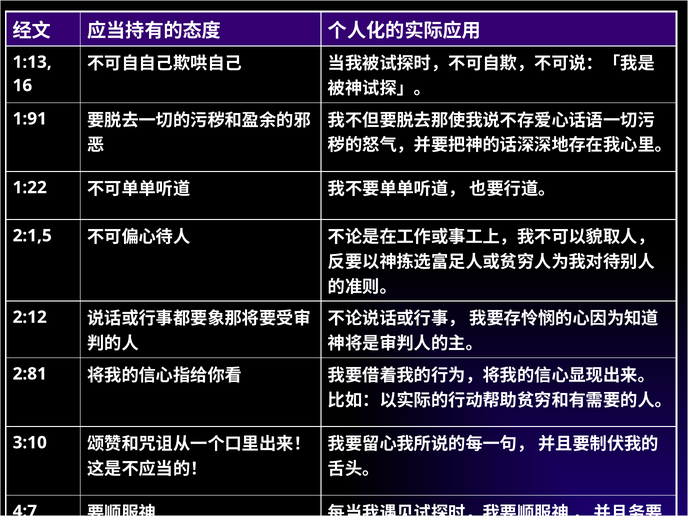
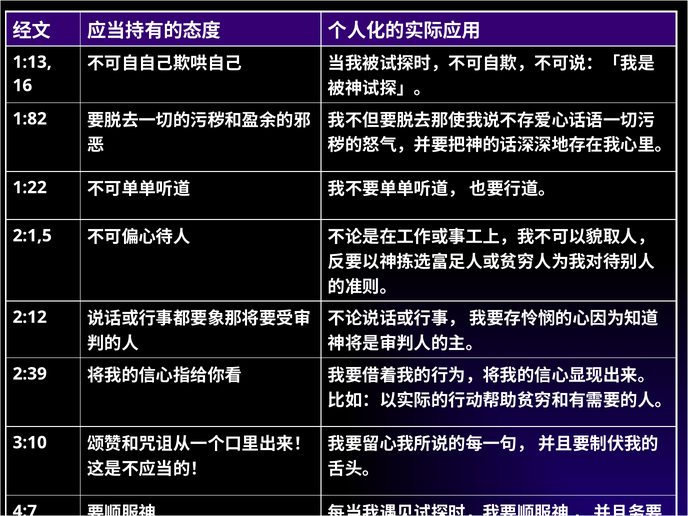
1:91: 1:91 -> 1:82 (30, 119)
2:81: 2:81 -> 2:39 (30, 374)
